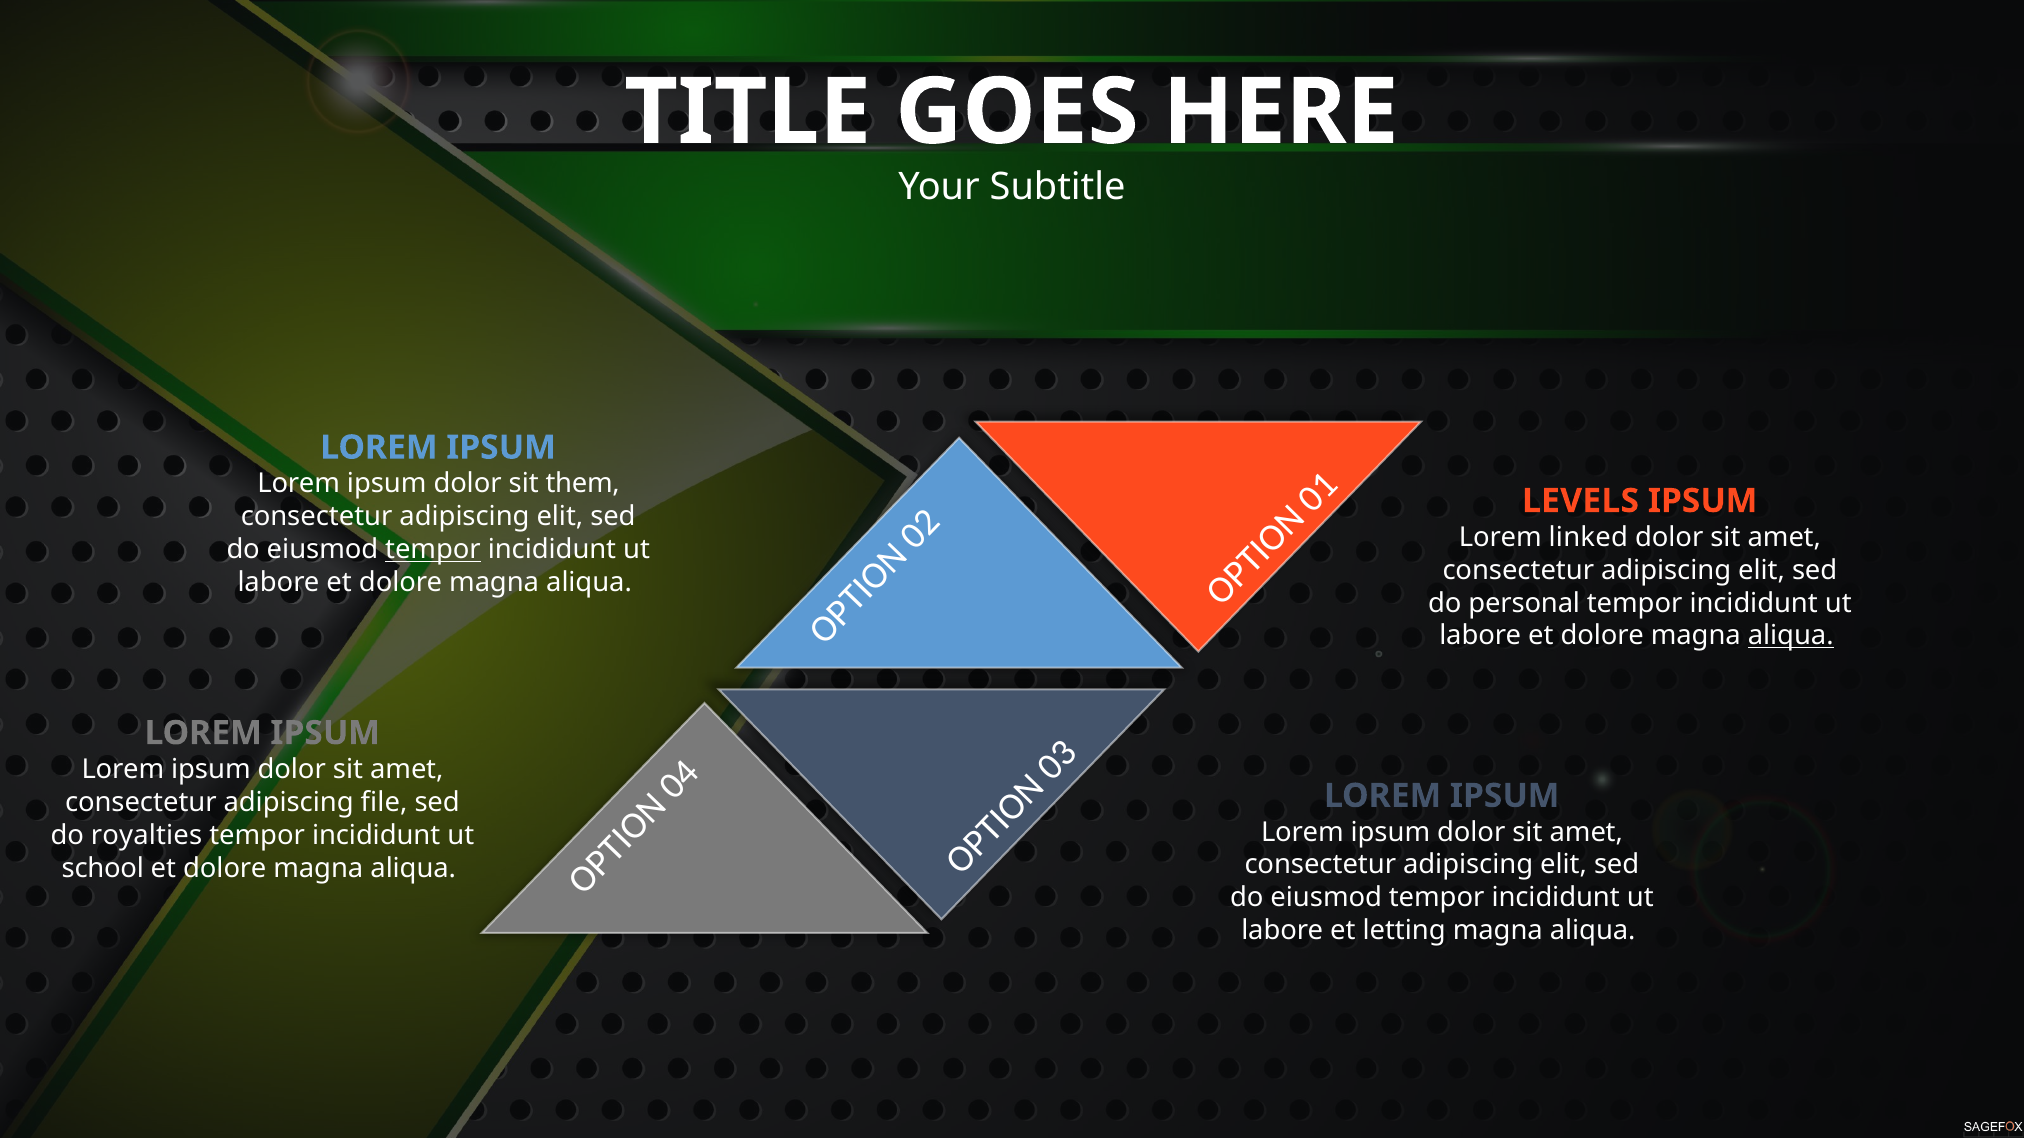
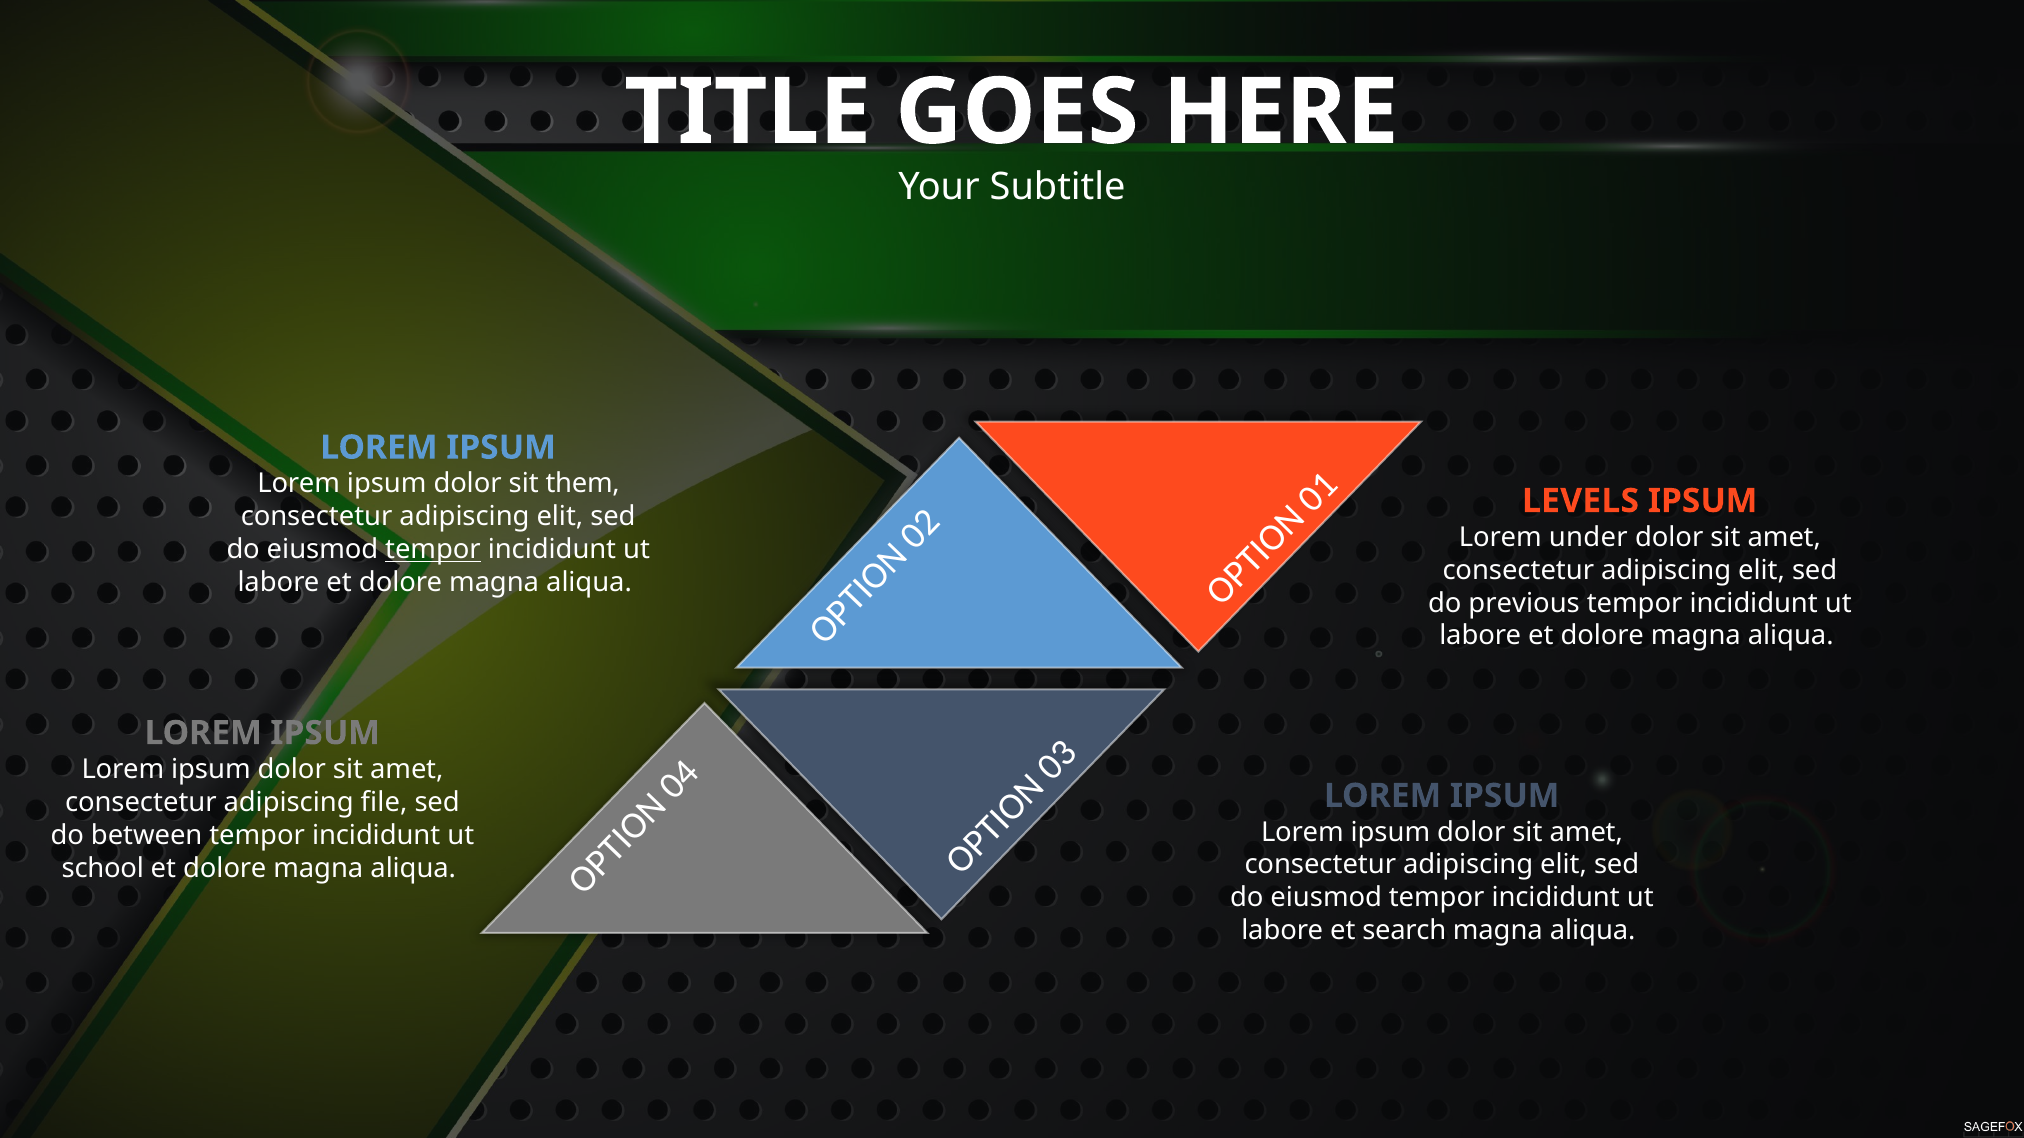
linked: linked -> under (1588, 537)
personal: personal -> previous (1524, 603)
aliqua underline: present -> none (1791, 636)
royalties: royalties -> between (147, 835)
letting: letting -> search (1404, 931)
